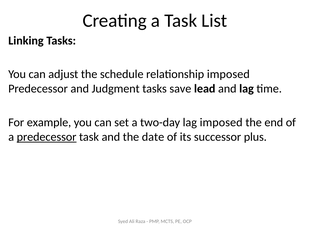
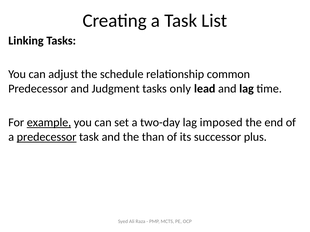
relationship imposed: imposed -> common (228, 74)
save: save -> only (180, 89)
example underline: none -> present (49, 123)
date: date -> than (153, 137)
